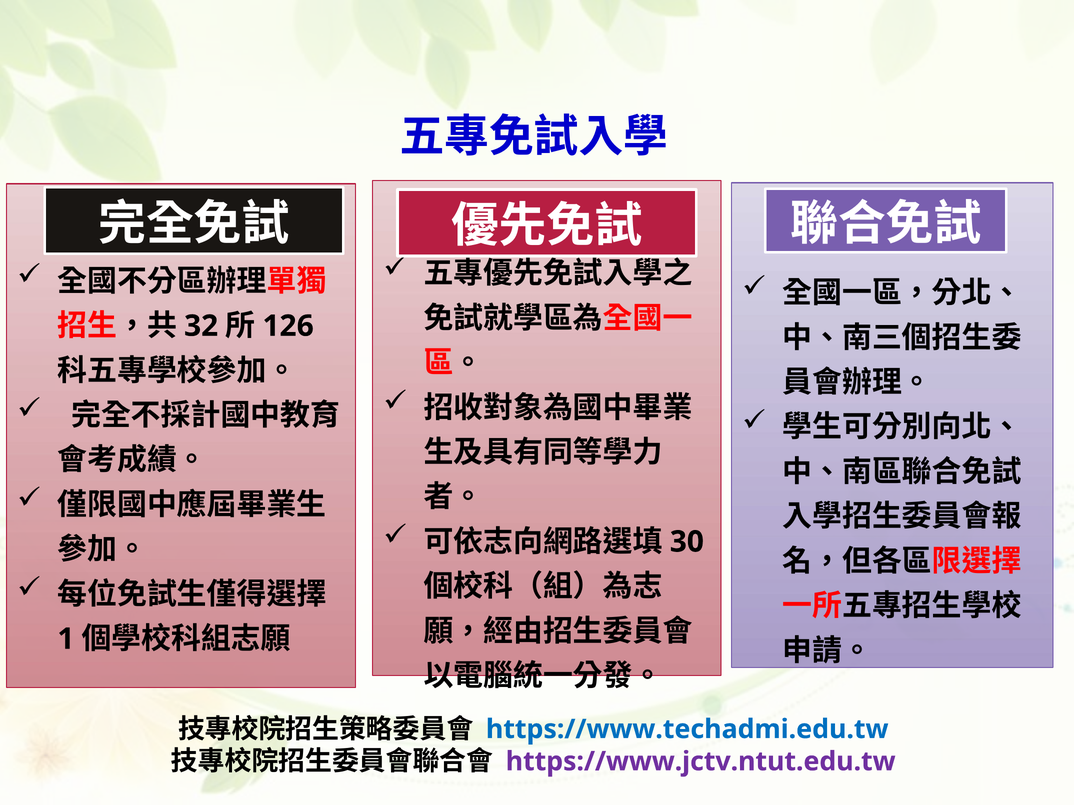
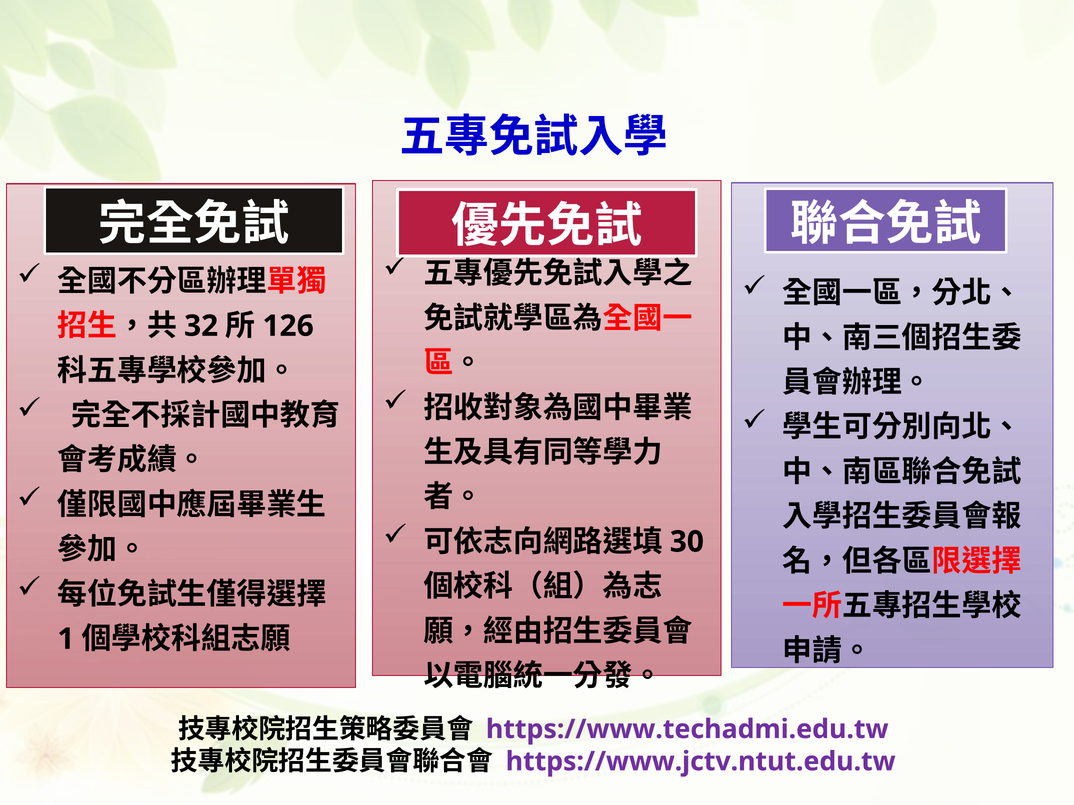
https://www.techadmi.edu.tw colour: blue -> purple (687, 730)
